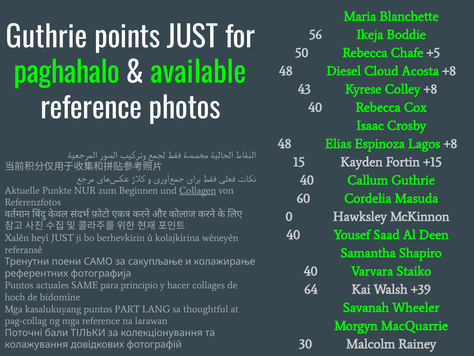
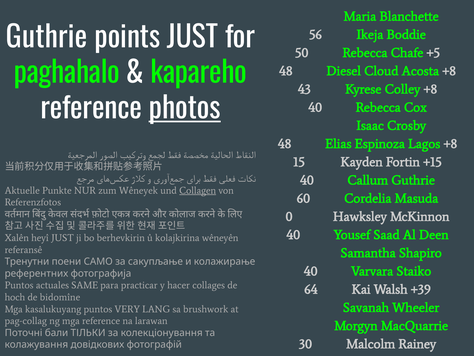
available: available -> kapareho (199, 73)
photos underline: none -> present (185, 109)
Beginnen: Beginnen -> Wêneyek (138, 190)
principio: principio -> practicar (139, 285)
PART: PART -> VERY (127, 309)
thoughtful: thoughtful -> brushwork (206, 309)
